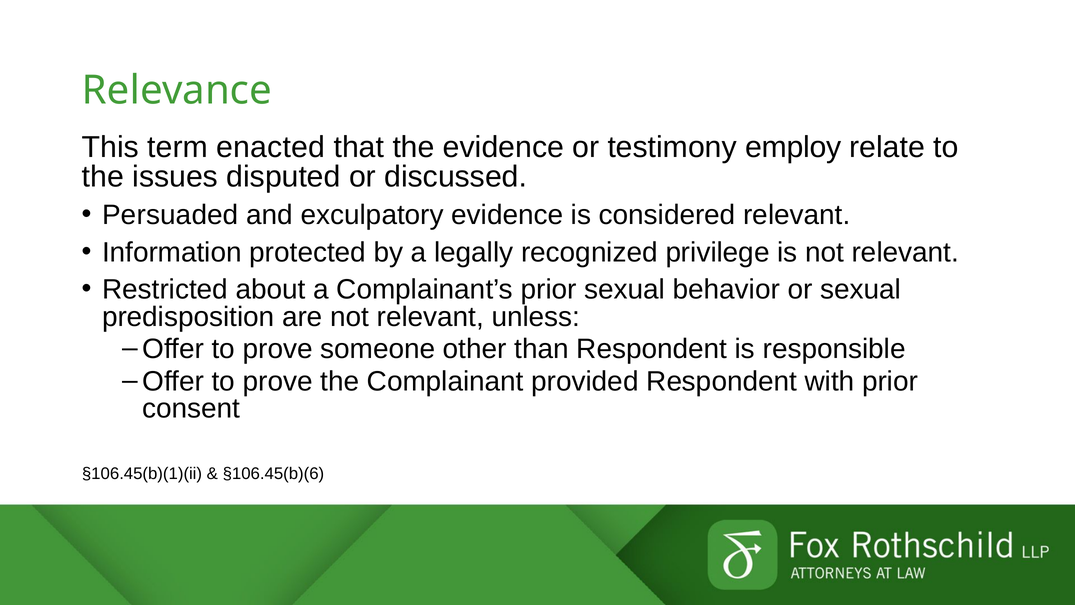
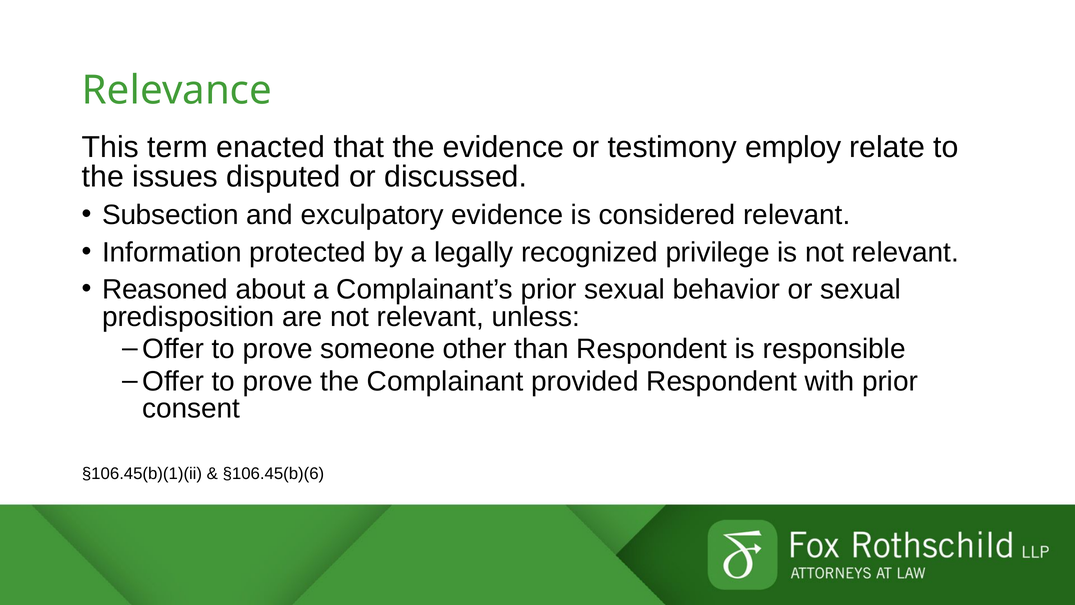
Persuaded: Persuaded -> Subsection (170, 215)
Restricted: Restricted -> Reasoned (165, 289)
